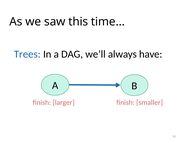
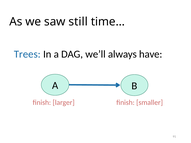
this: this -> still (78, 22)
